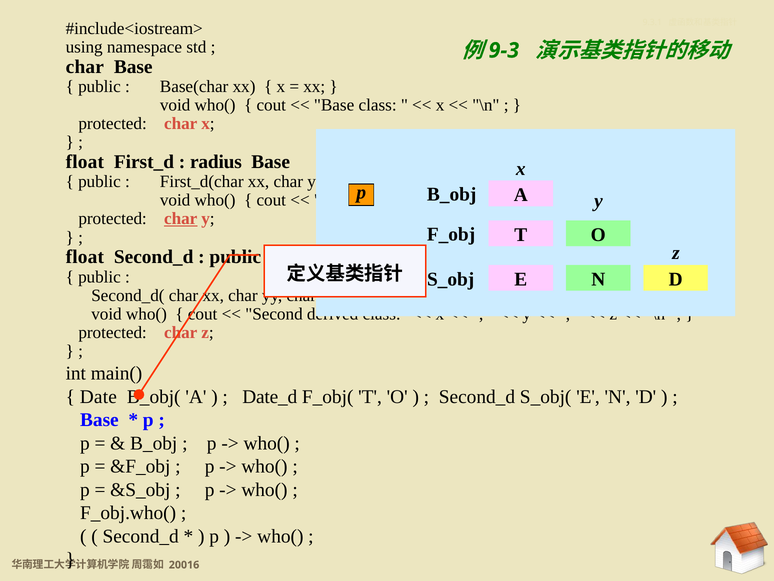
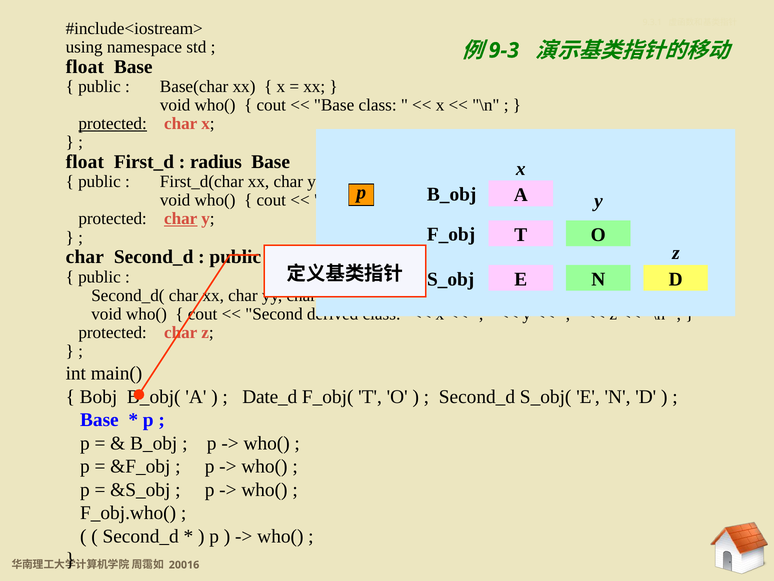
char: char -> float (85, 67)
protected underline: none -> present (113, 123)
float: float -> char (85, 257)
Date: Date -> Bobj (98, 396)
